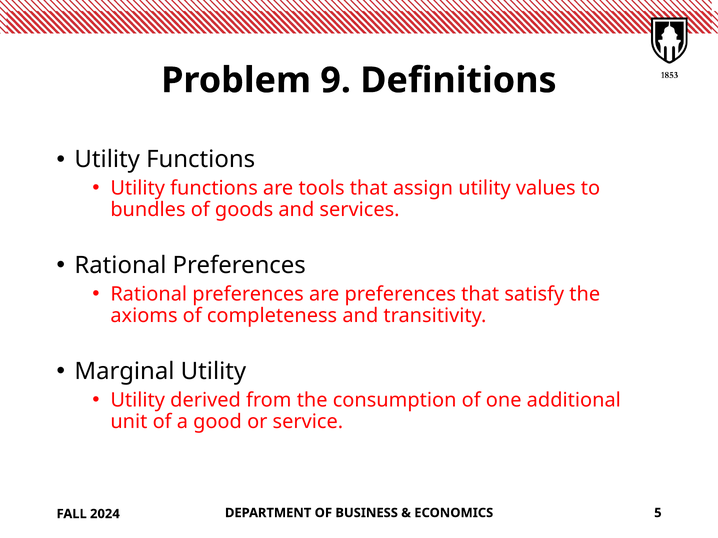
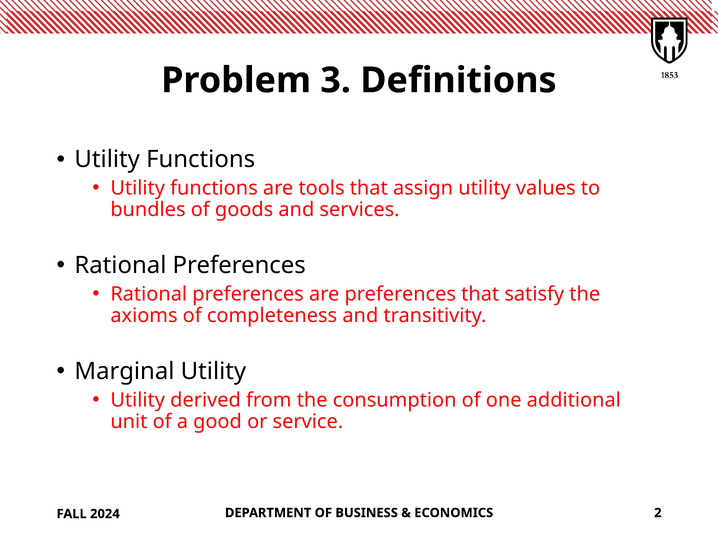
9: 9 -> 3 (336, 80)
5: 5 -> 2 (658, 513)
